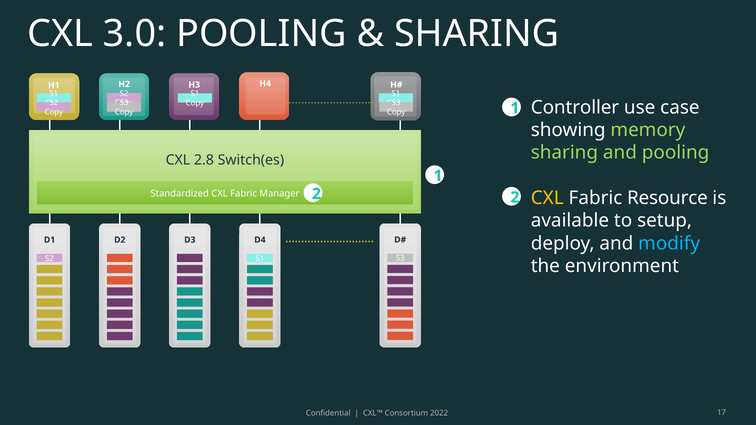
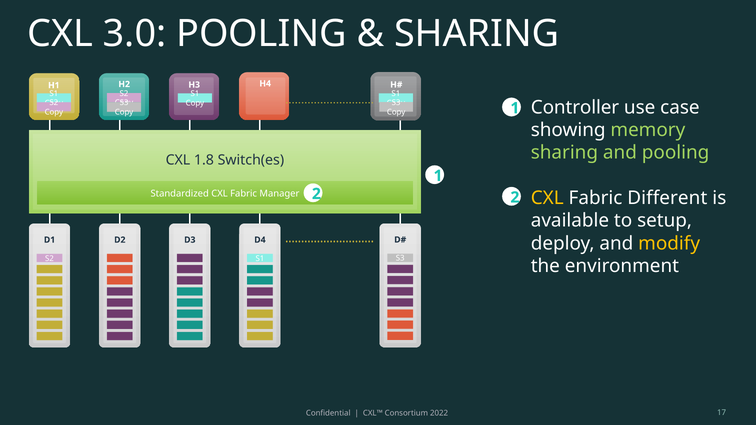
2.8: 2.8 -> 1.8 (204, 160)
Resource: Resource -> Different (667, 198)
modify colour: light blue -> yellow (669, 243)
